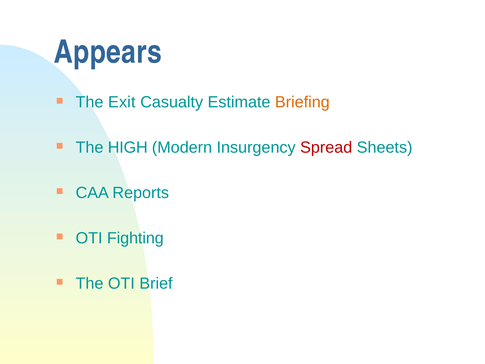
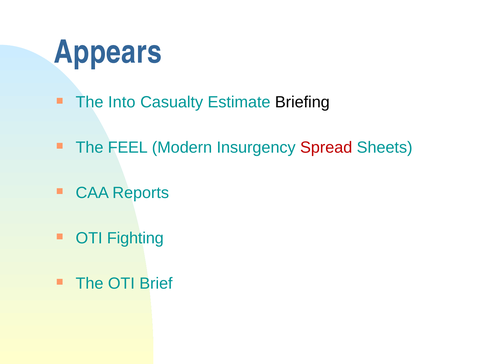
Exit: Exit -> Into (122, 102)
Briefing colour: orange -> black (302, 102)
HIGH: HIGH -> FEEL (128, 147)
